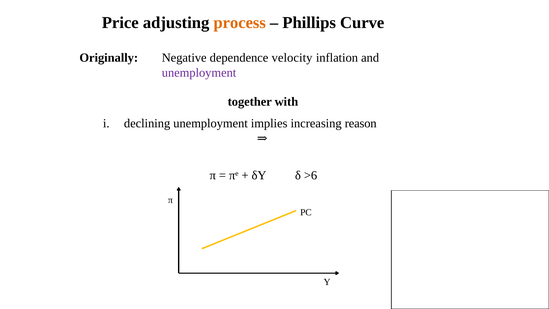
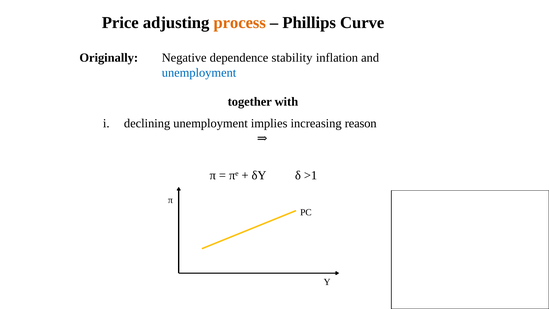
velocity: velocity -> stability (292, 58)
unemployment colour: purple -> blue (199, 73)
>6: >6 -> >1 (311, 175)
